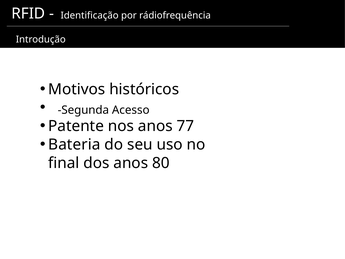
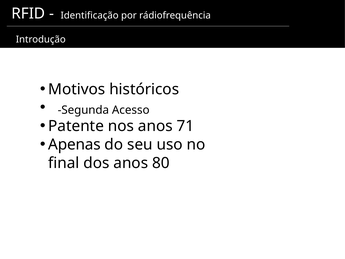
77: 77 -> 71 (185, 126)
Bateria: Bateria -> Apenas (74, 144)
